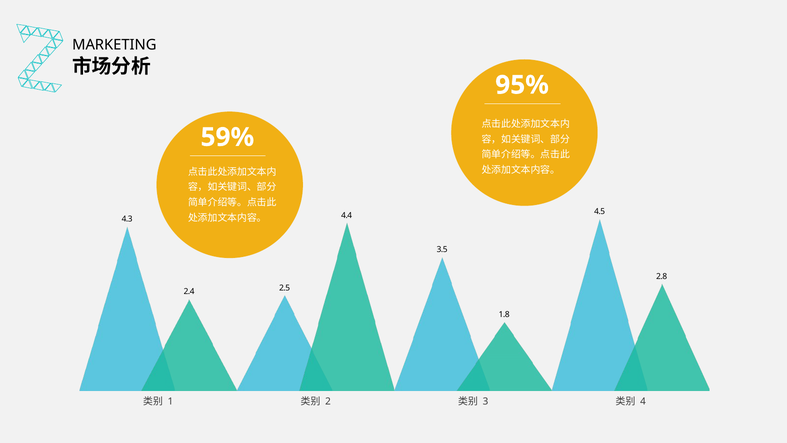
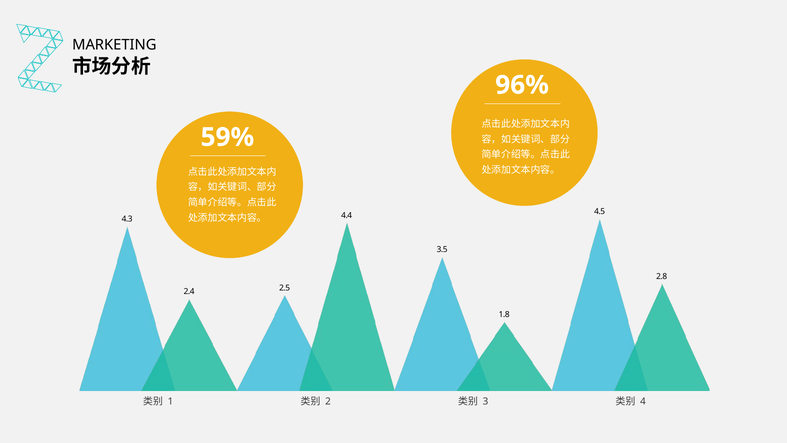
95%: 95% -> 96% (522, 85)
